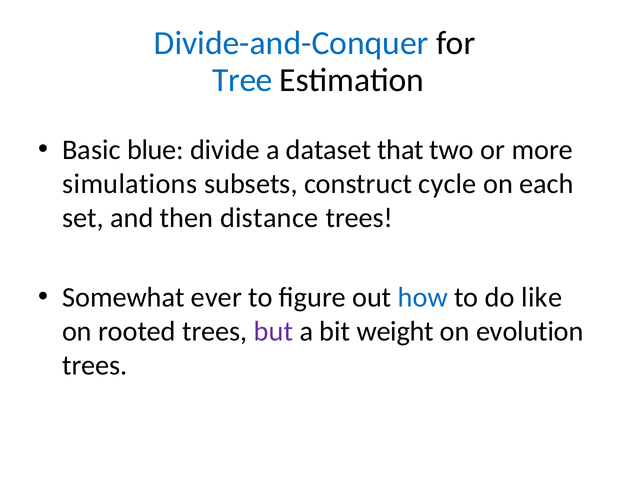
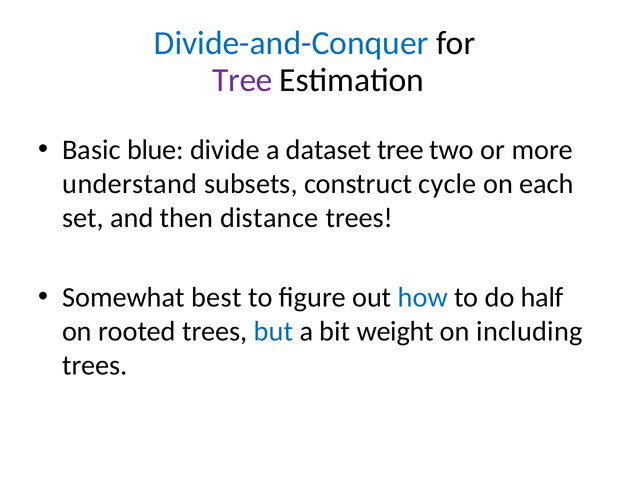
Tree colour: blue -> purple (242, 80)
dataset that: that -> tree (401, 150)
simulations: simulations -> understand (130, 184)
ever: ever -> best (216, 297)
like: like -> half (542, 297)
but colour: purple -> blue (273, 331)
evolution: evolution -> including (529, 331)
